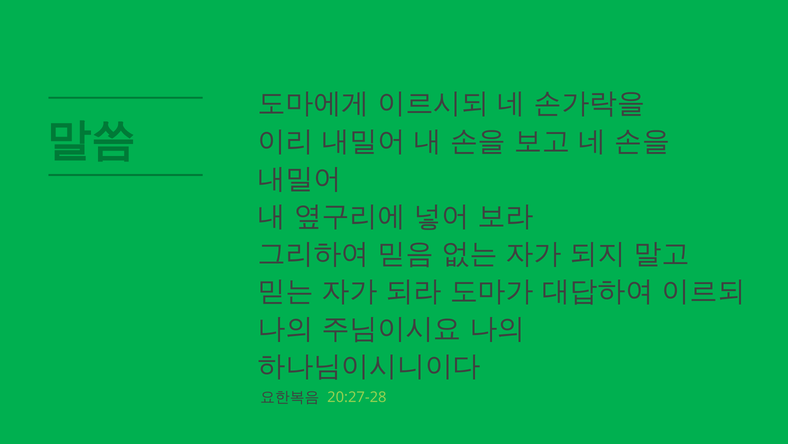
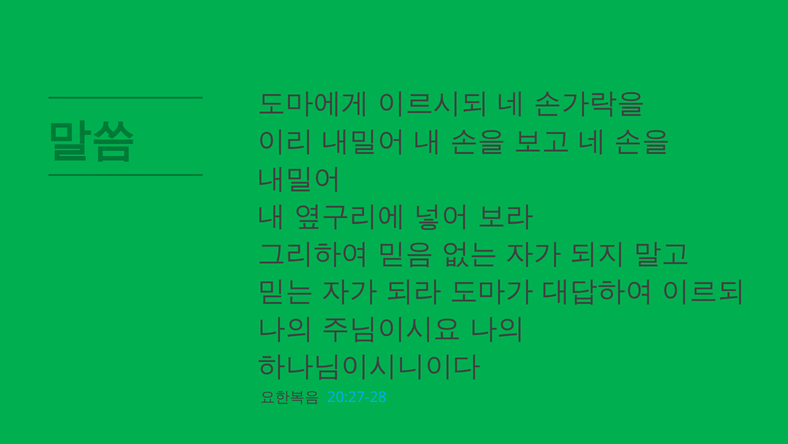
20:27-28 colour: light green -> light blue (357, 397)
